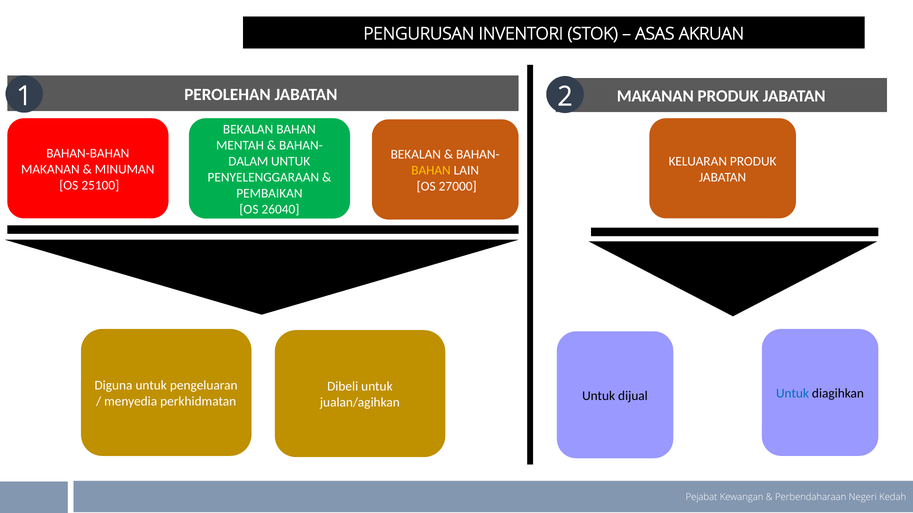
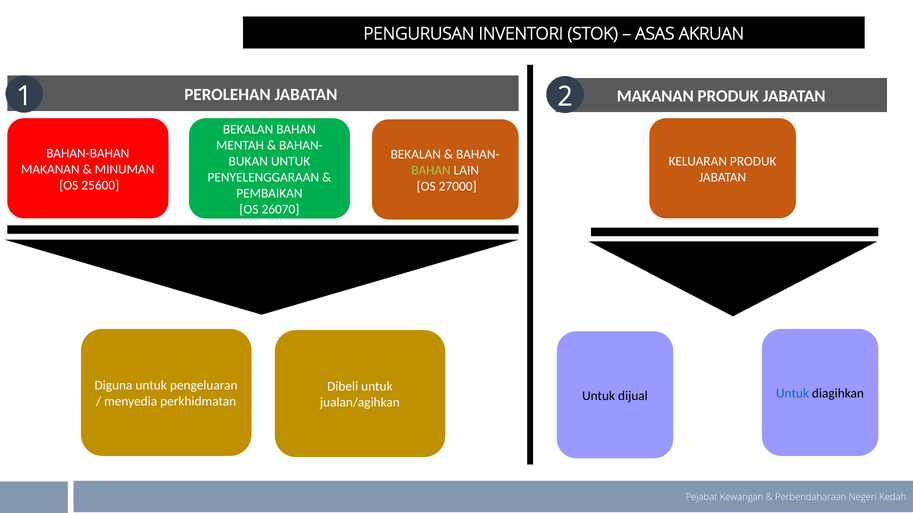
DALAM: DALAM -> BUKAN (248, 161)
BAHAN colour: yellow -> light green (431, 171)
25100: 25100 -> 25600 (100, 185)
26040: 26040 -> 26070 (280, 209)
